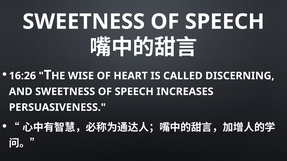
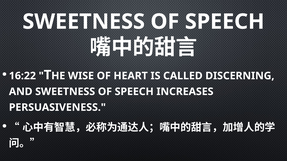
16:26: 16:26 -> 16:22 (22, 76)
